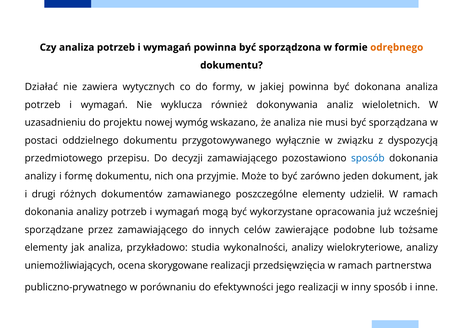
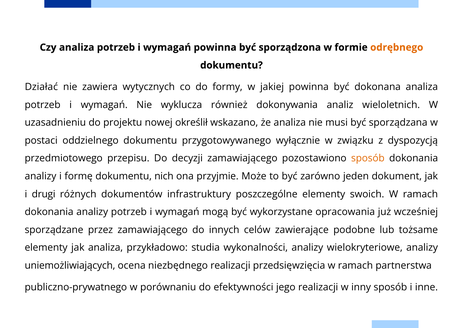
wymóg: wymóg -> określił (191, 122)
sposób colour: blue -> orange (368, 158)
zamawianego: zamawianego -> infrastruktury (199, 194)
udzielił: udzielił -> swoich (367, 194)
skorygowane: skorygowane -> niezbędnego (178, 265)
